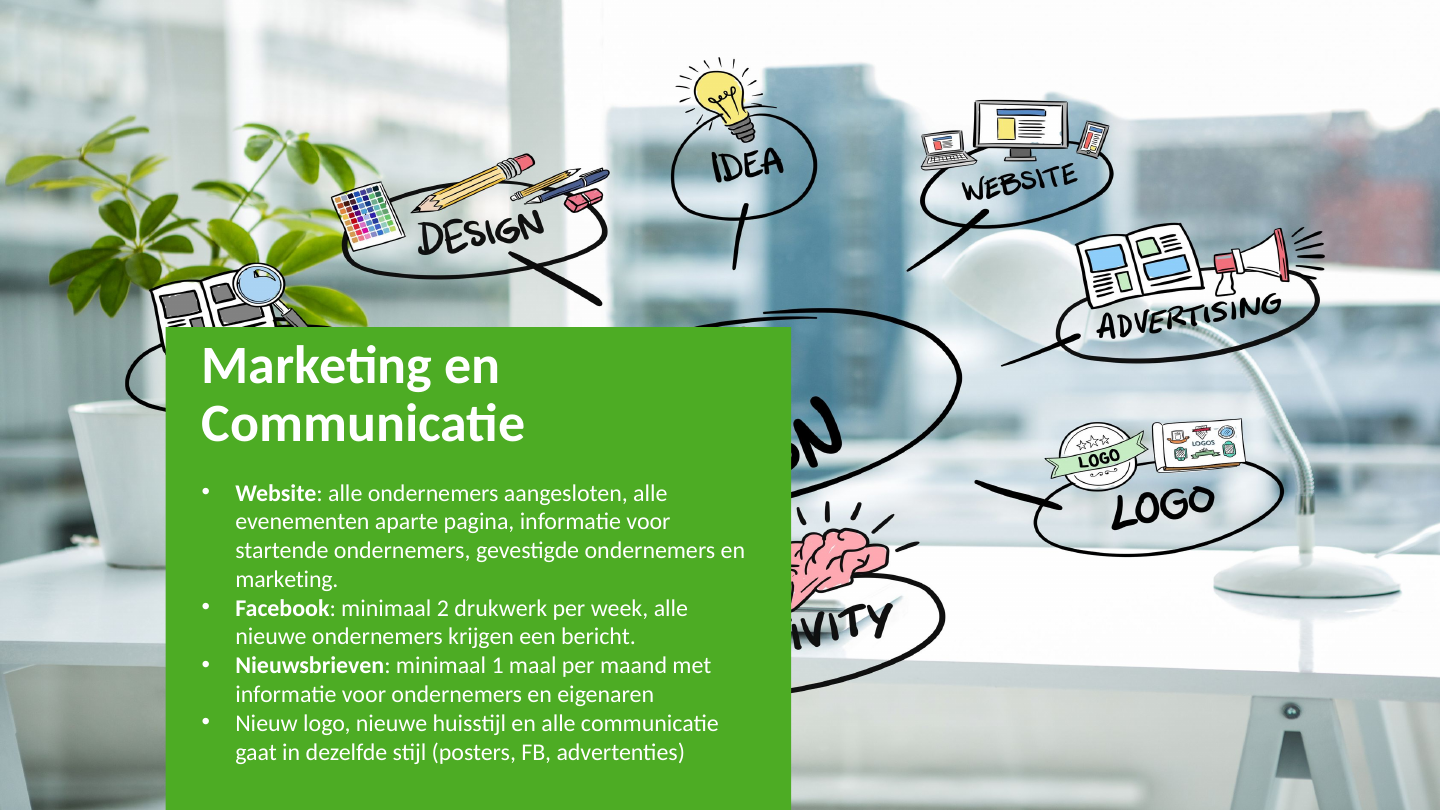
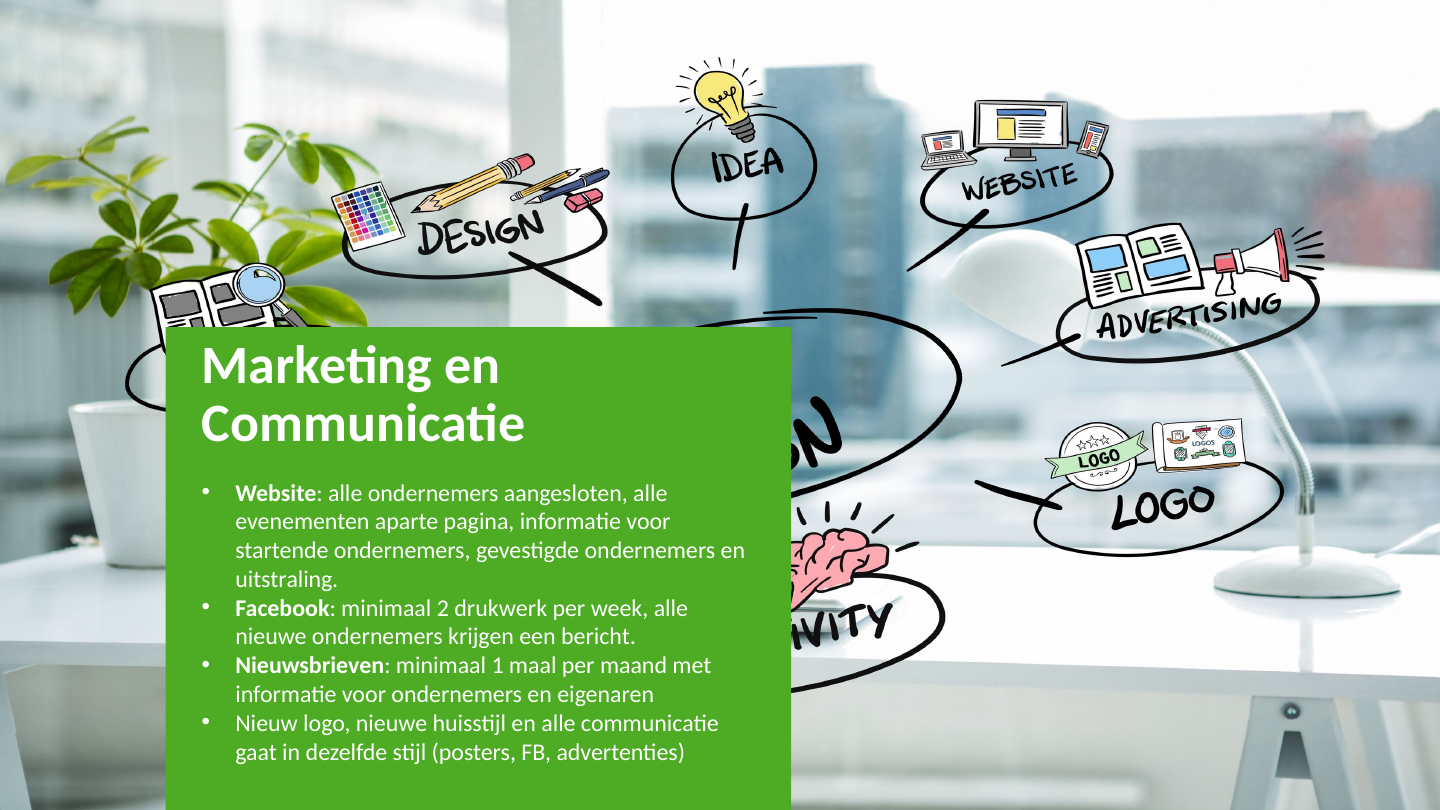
marketing: marketing -> uitstraling (287, 579)
